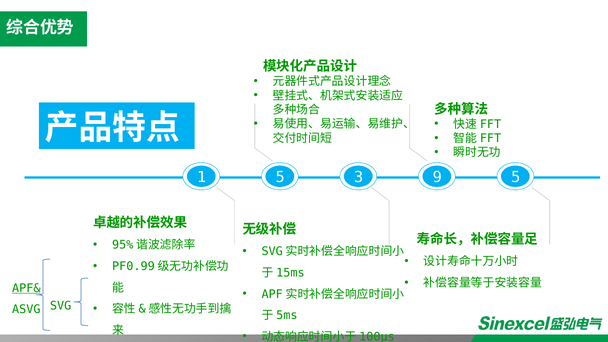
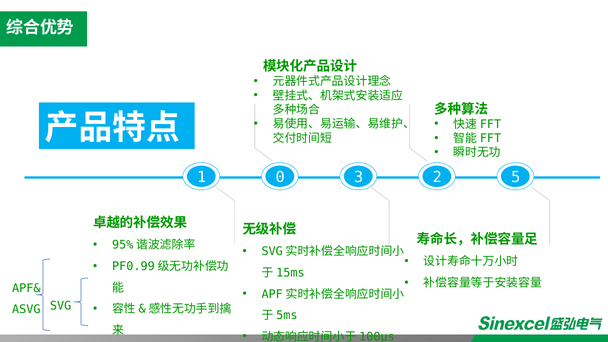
1 5: 5 -> 0 (280, 177)
9: 9 -> 2 (437, 177)
APF& underline: present -> none (26, 288)
